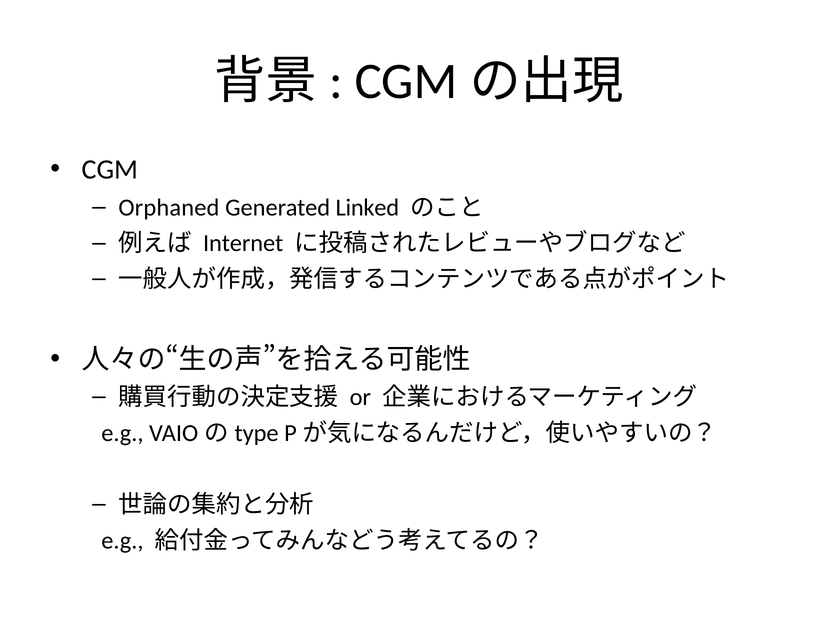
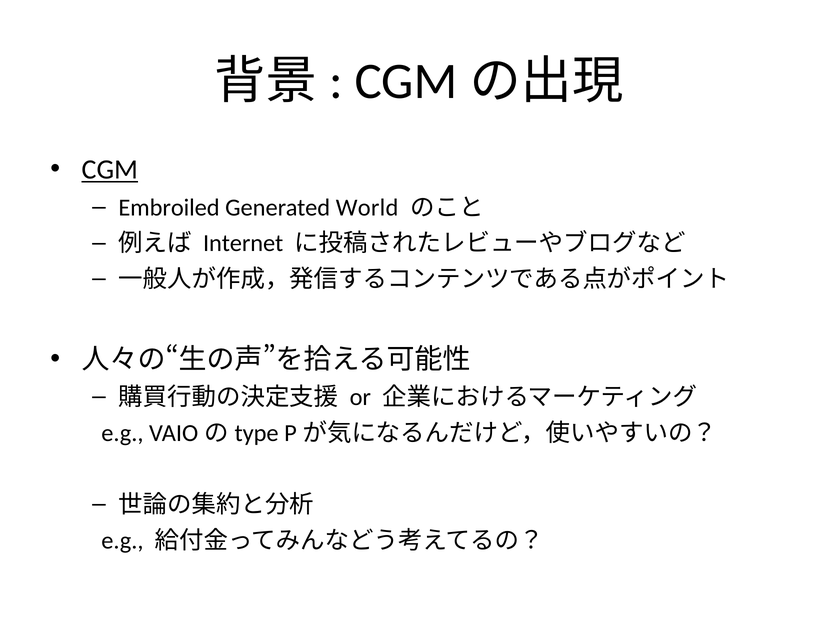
CGM underline: none -> present (110, 170)
Orphaned: Orphaned -> Embroiled (169, 207)
Linked: Linked -> World (367, 207)
